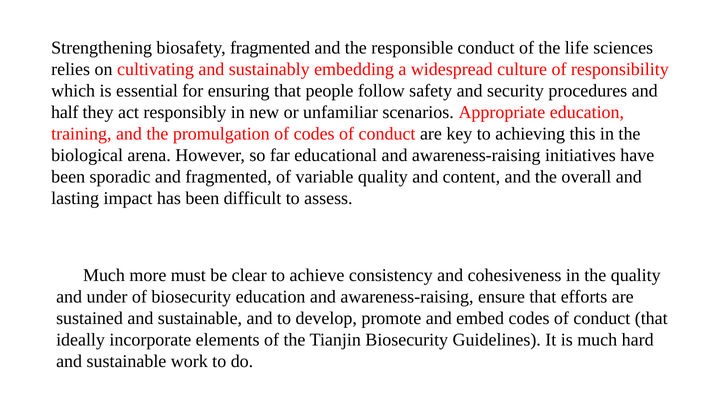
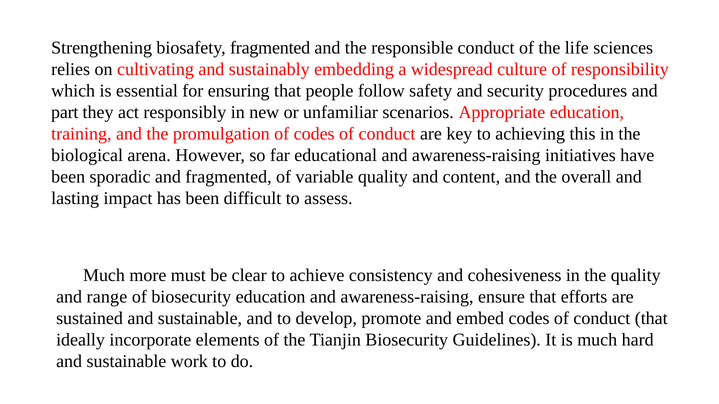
half: half -> part (65, 112)
under: under -> range (107, 297)
